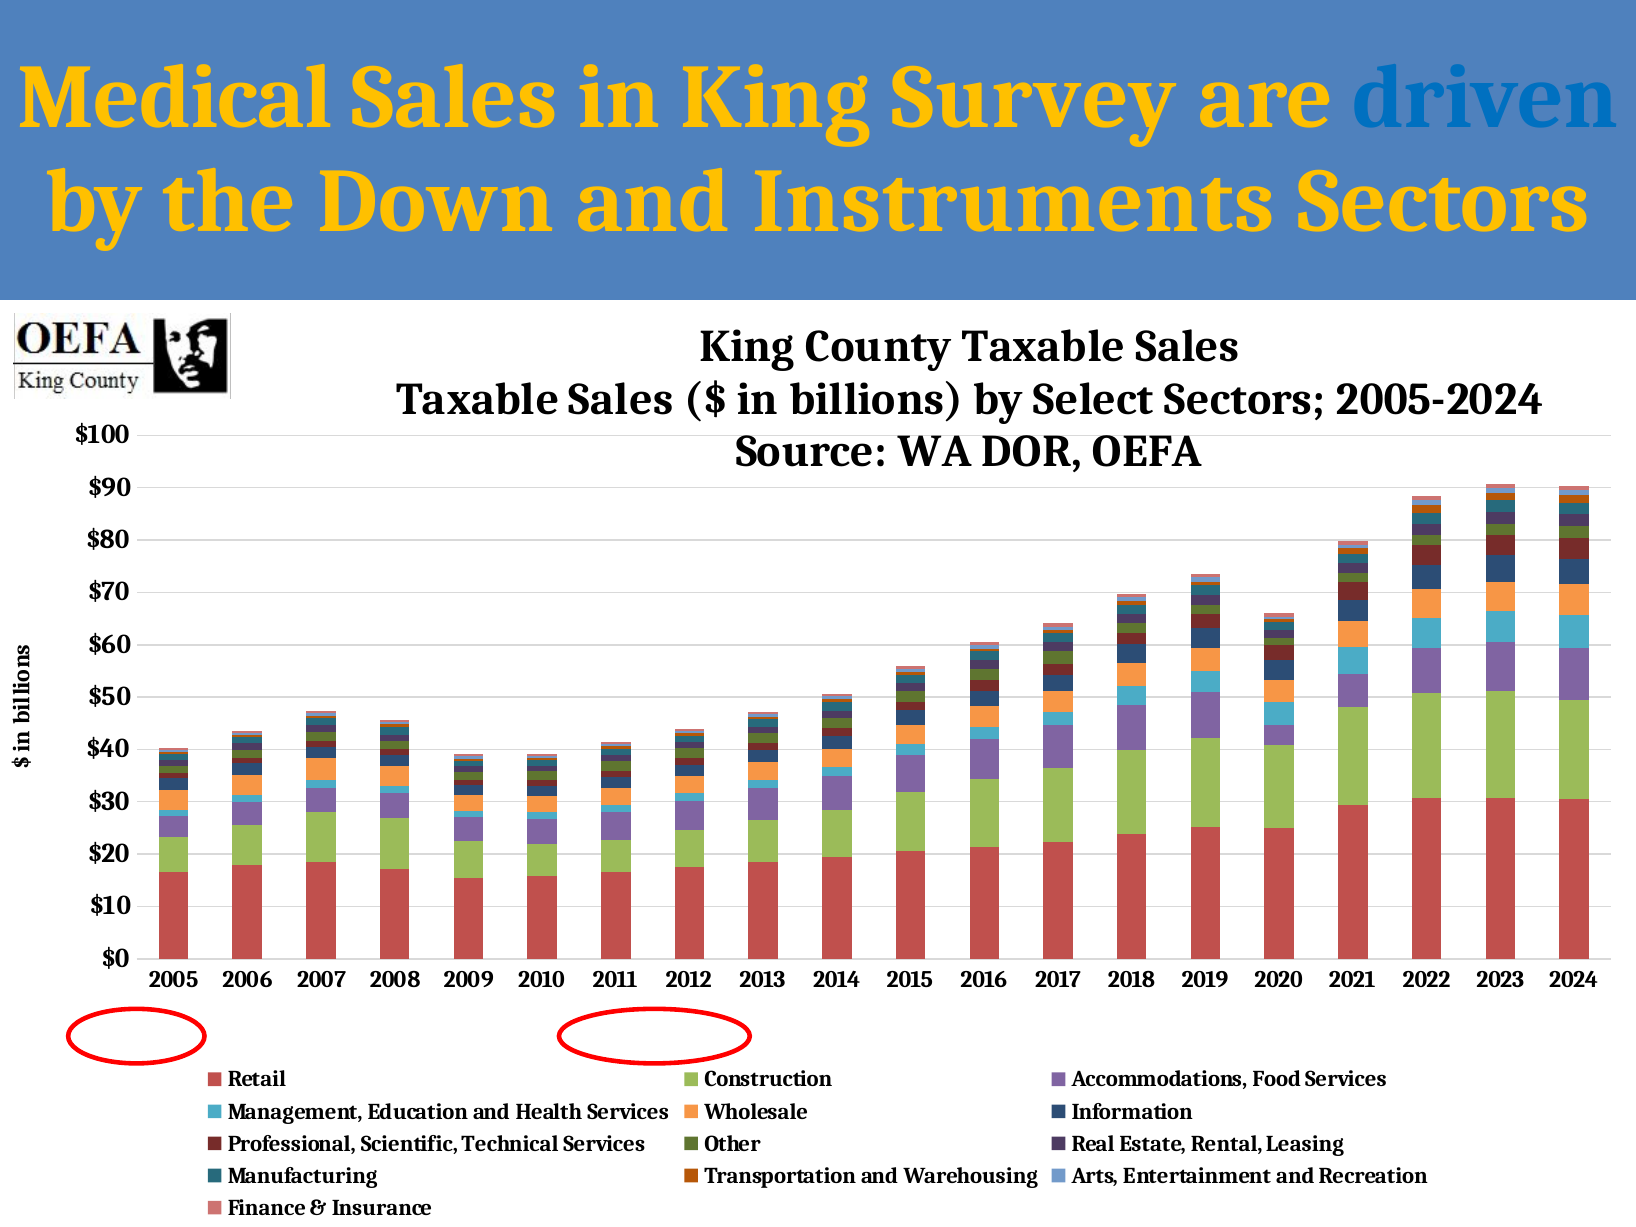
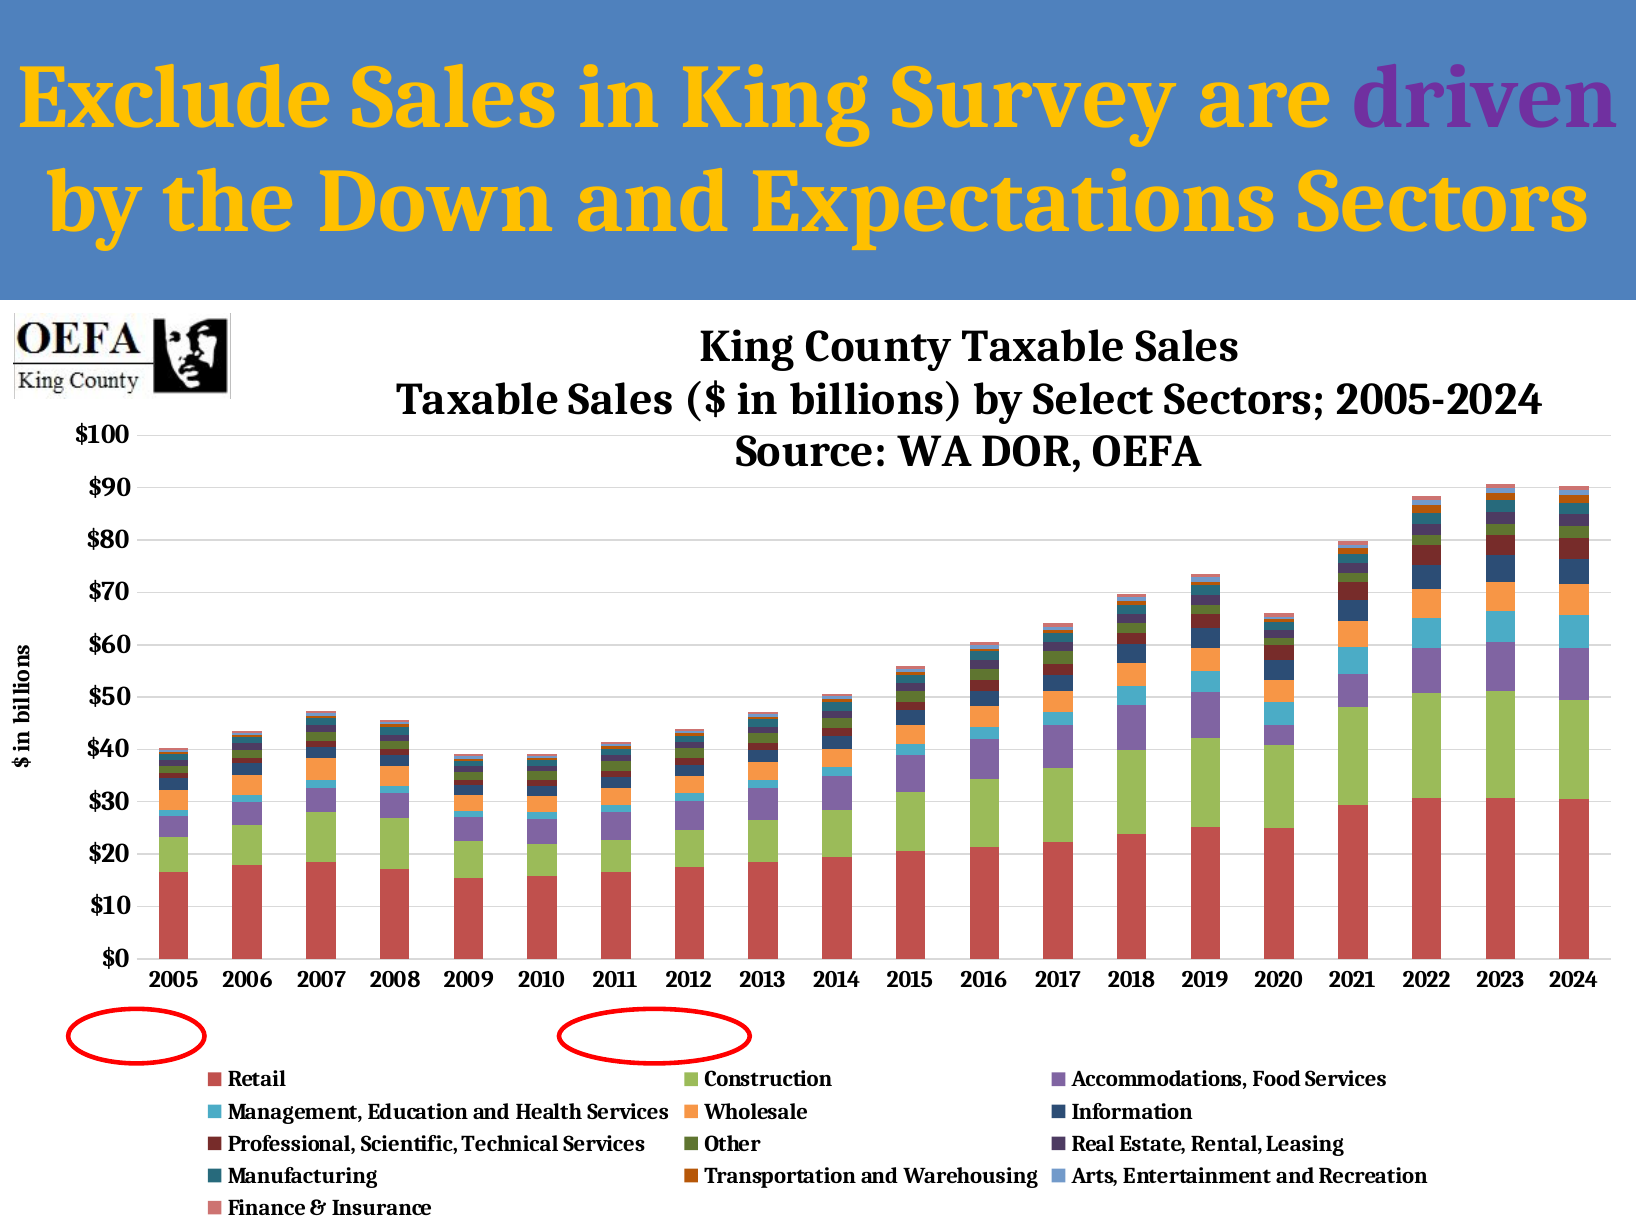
Medical: Medical -> Exclude (175, 97)
driven colour: blue -> purple (1485, 97)
Instruments: Instruments -> Expectations (1014, 202)
